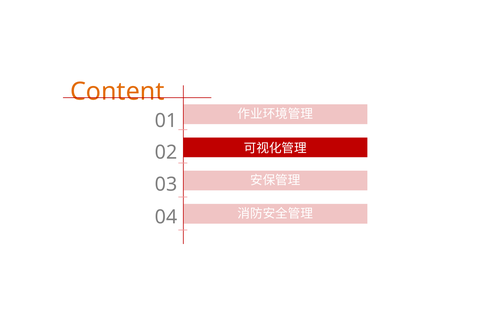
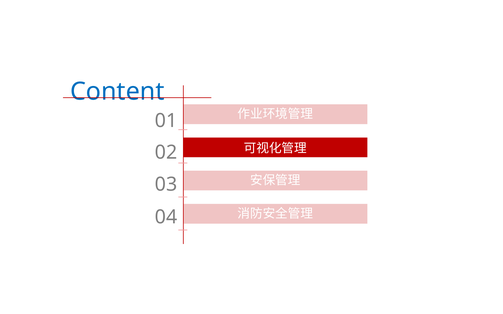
Content colour: orange -> blue (117, 92)
